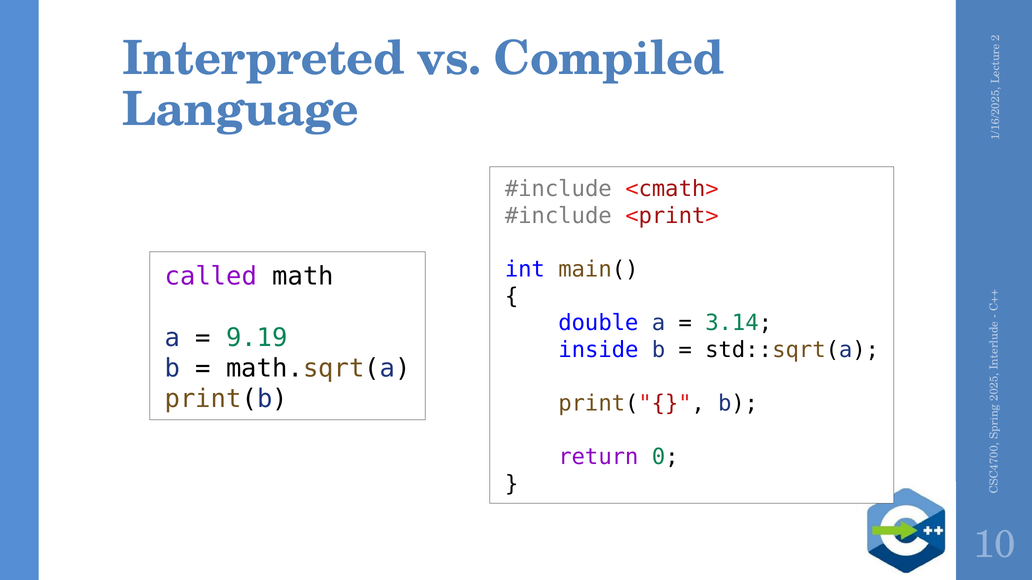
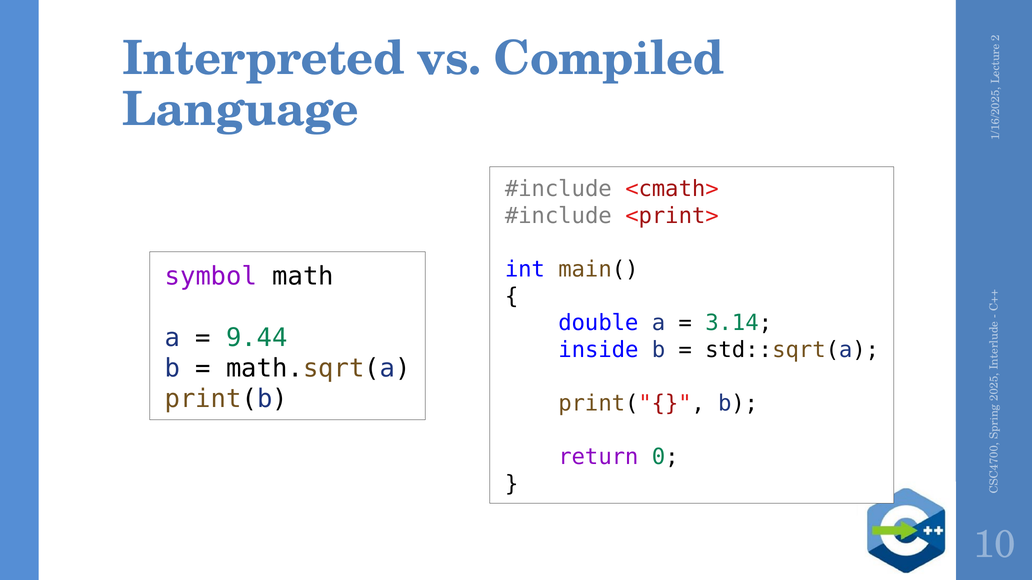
called: called -> symbol (211, 277)
9.19: 9.19 -> 9.44 (257, 338)
